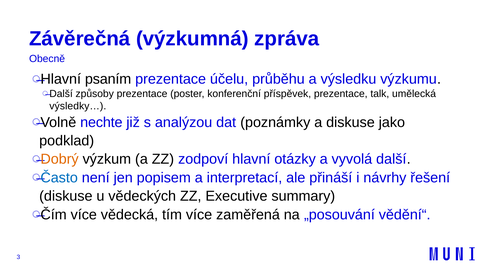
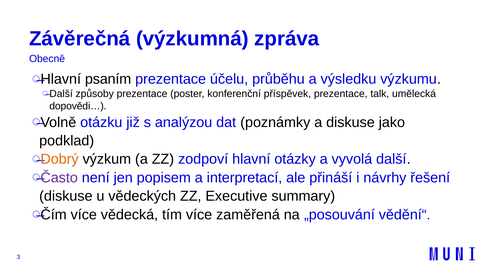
výsledky…: výsledky… -> dopovědi… (78, 106)
nechte: nechte -> otázku (101, 122)
Často colour: blue -> purple (59, 178)
